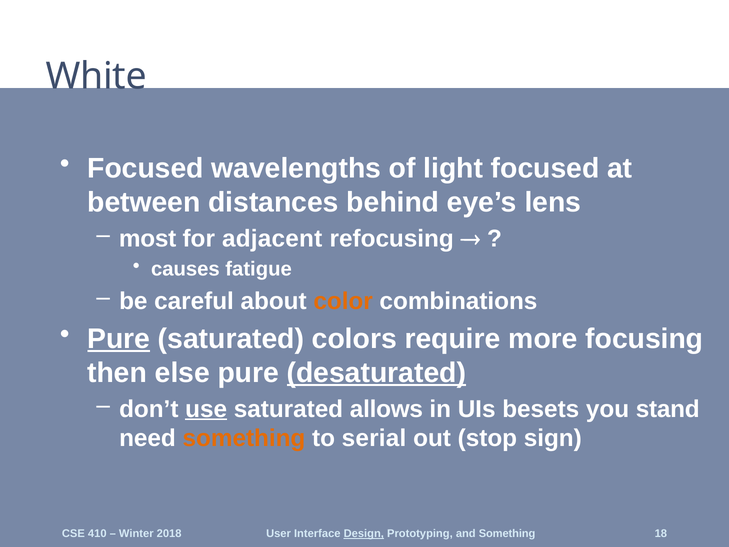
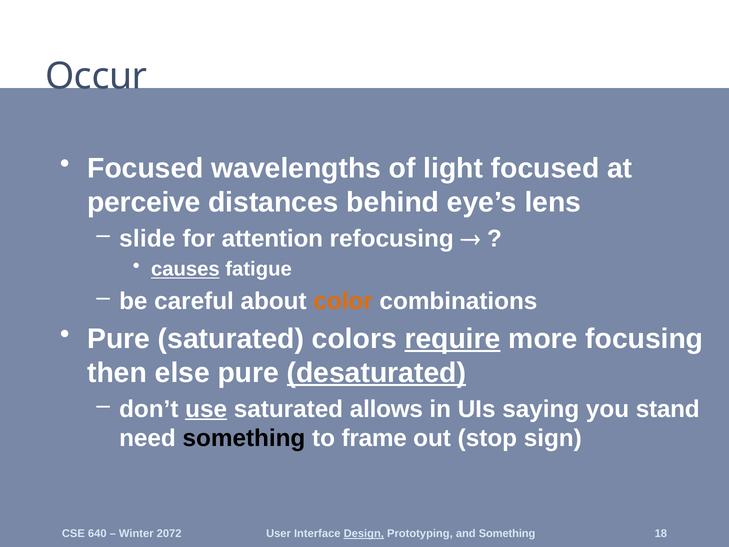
White: White -> Occur (96, 76)
between: between -> perceive (144, 202)
most: most -> slide (147, 239)
adjacent: adjacent -> attention (272, 239)
causes underline: none -> present (185, 269)
Pure underline: present -> none (119, 339)
require underline: none -> present (453, 339)
besets: besets -> saying (541, 409)
something colour: orange -> black (244, 438)
serial: serial -> frame (374, 438)
410: 410 -> 640 (97, 534)
2018: 2018 -> 2072 (169, 534)
